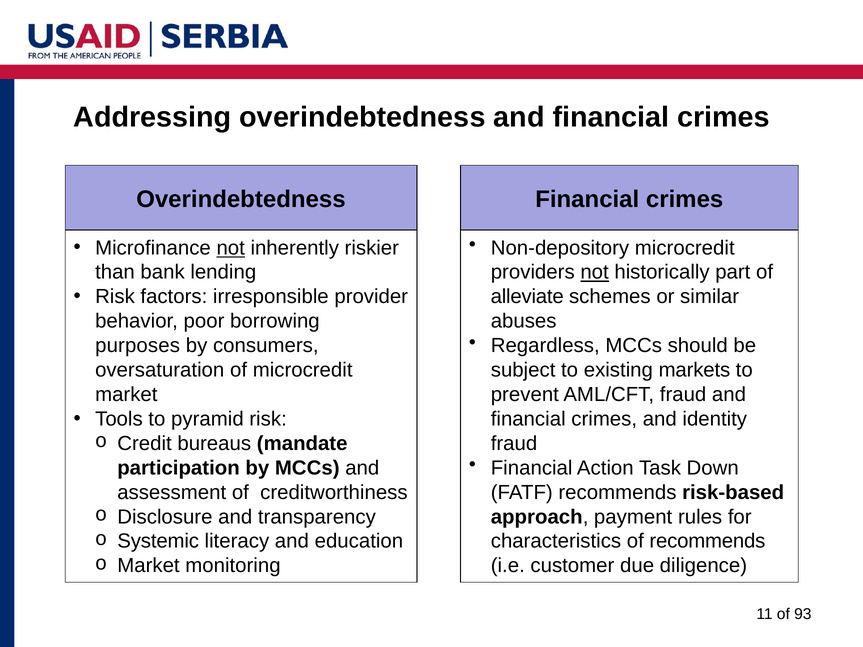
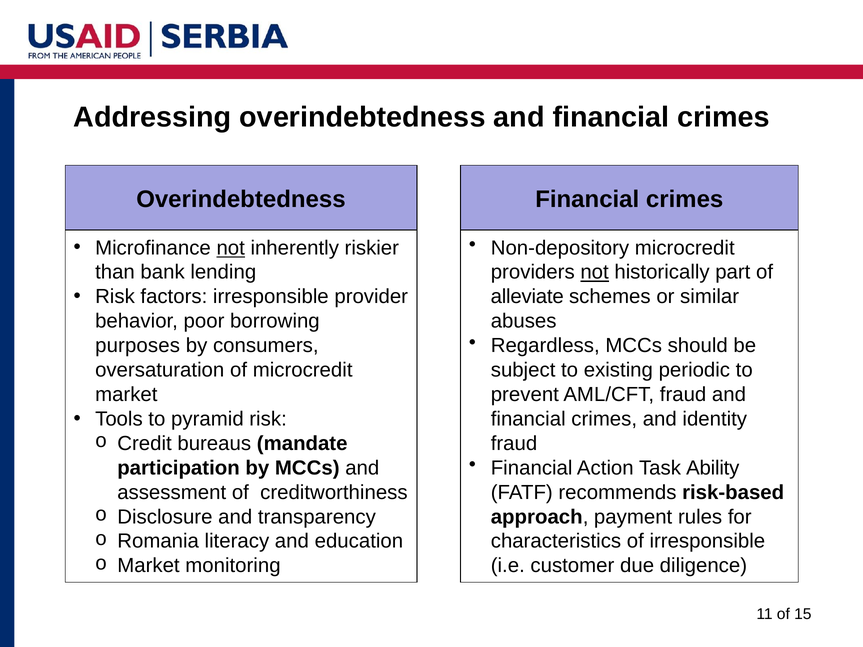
markets: markets -> periodic (694, 370)
Down: Down -> Ability (713, 468)
Systemic: Systemic -> Romania (158, 541)
of recommends: recommends -> irresponsible (707, 541)
93: 93 -> 15 (803, 615)
